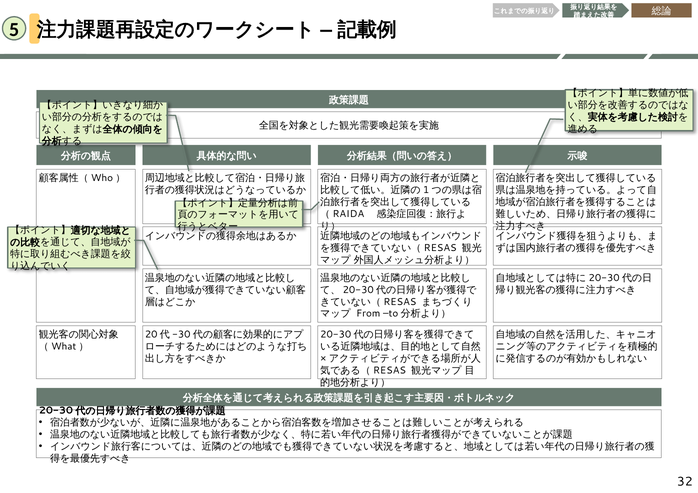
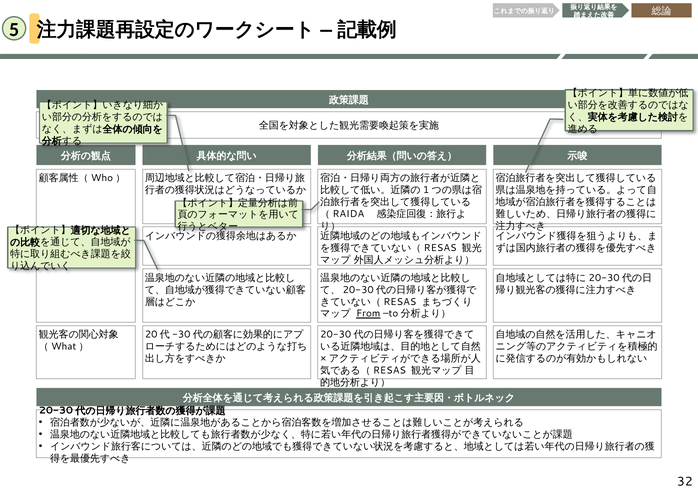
From underline: none -> present (368, 314)
